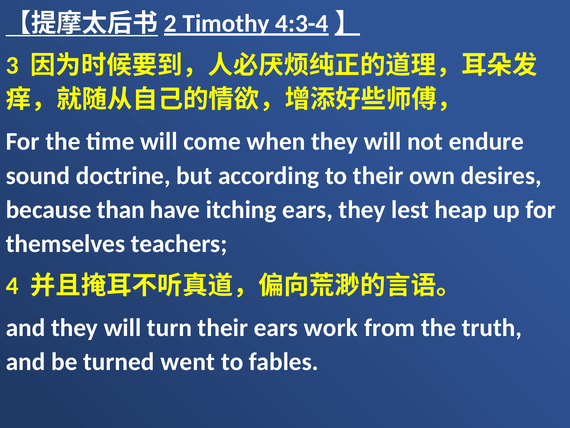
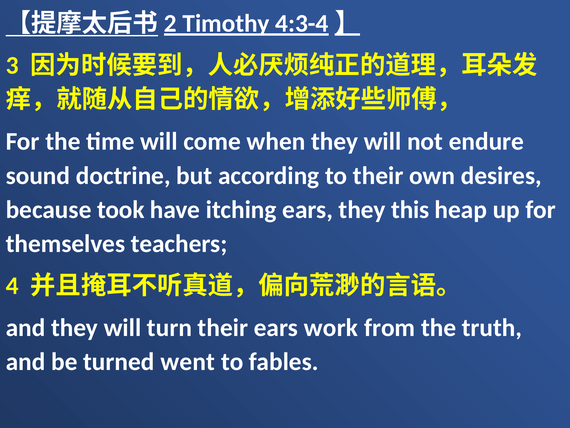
than: than -> took (121, 210)
lest: lest -> this (410, 210)
